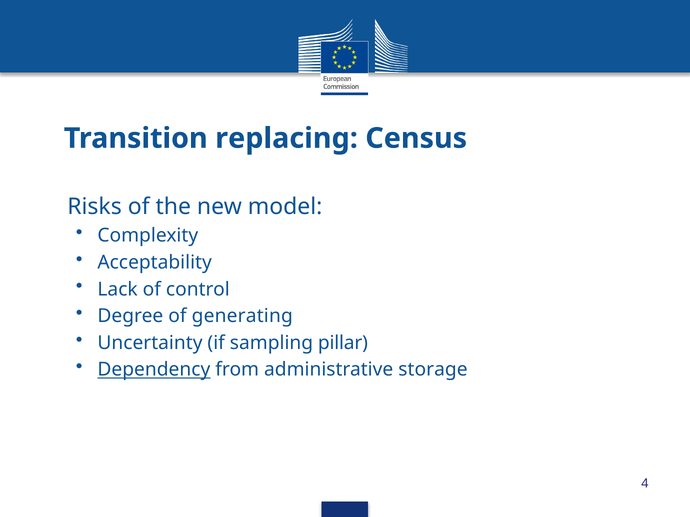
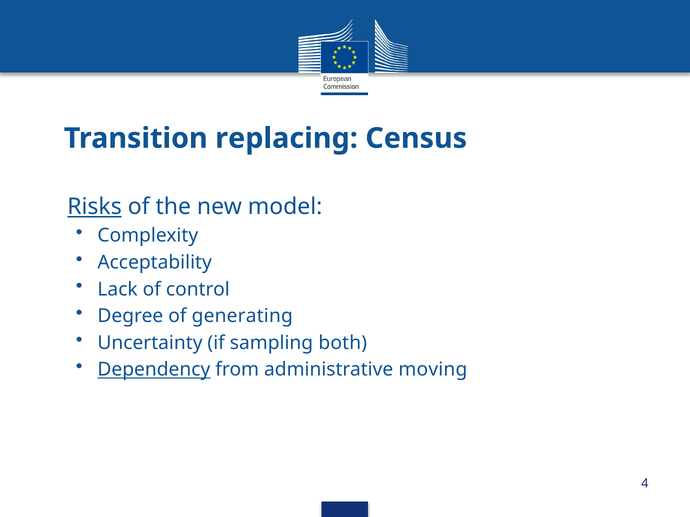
Risks underline: none -> present (95, 207)
pillar: pillar -> both (343, 343)
storage: storage -> moving (433, 370)
